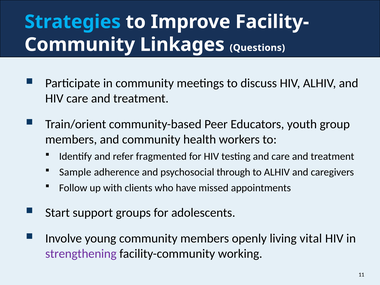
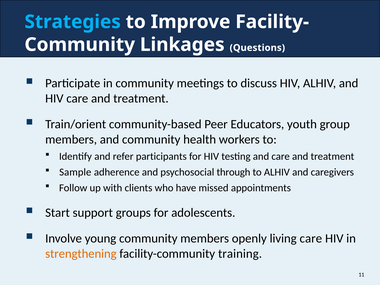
fragmented: fragmented -> participants (161, 156)
living vital: vital -> care (311, 238)
strengthening colour: purple -> orange (81, 254)
working: working -> training (240, 254)
